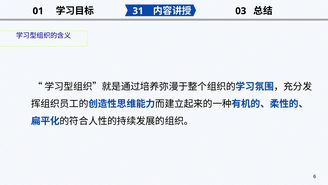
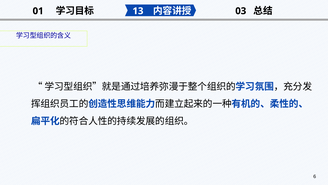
31: 31 -> 13 (138, 11)
